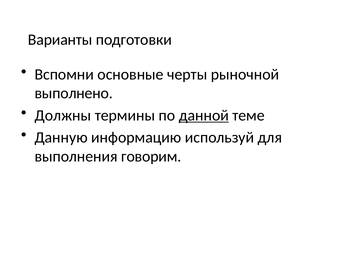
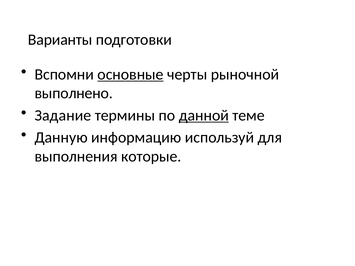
основные underline: none -> present (131, 74)
Должны: Должны -> Задание (63, 115)
говорим: говорим -> которые (151, 156)
